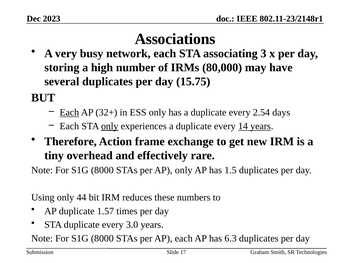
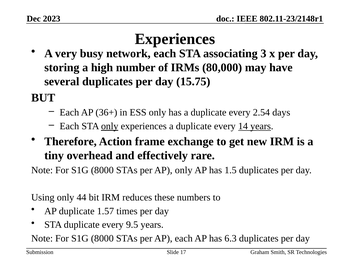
Associations: Associations -> Experiences (175, 39)
Each underline: present -> none (69, 112)
32+: 32+ -> 36+ (106, 112)
3.0: 3.0 -> 9.5 (132, 224)
